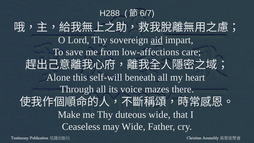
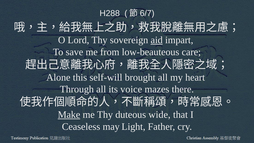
low-affections: low-affections -> low-beauteous (151, 52)
beneath: beneath -> brought (140, 77)
Make underline: none -> present (69, 115)
may Wide: Wide -> Light (133, 126)
